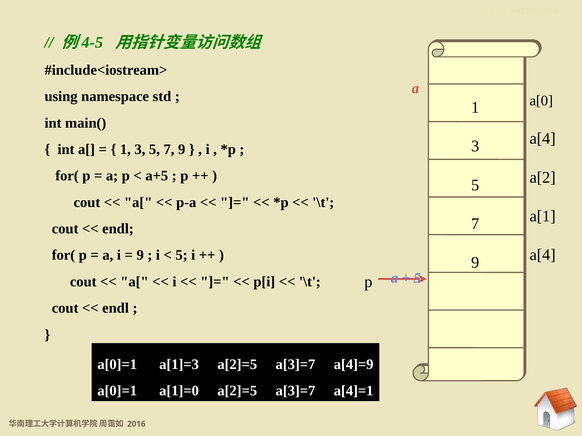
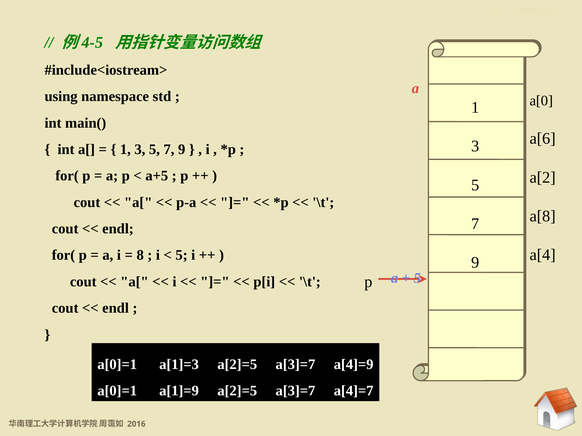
a[4: a[4 -> a[6 (543, 139)
a[1: a[1 -> a[8 (543, 216)
9: 9 -> 8 (140, 255)
a[1]=0: a[1]=0 -> a[1]=9 (179, 391)
a[4]=1: a[4]=1 -> a[4]=7 (354, 391)
